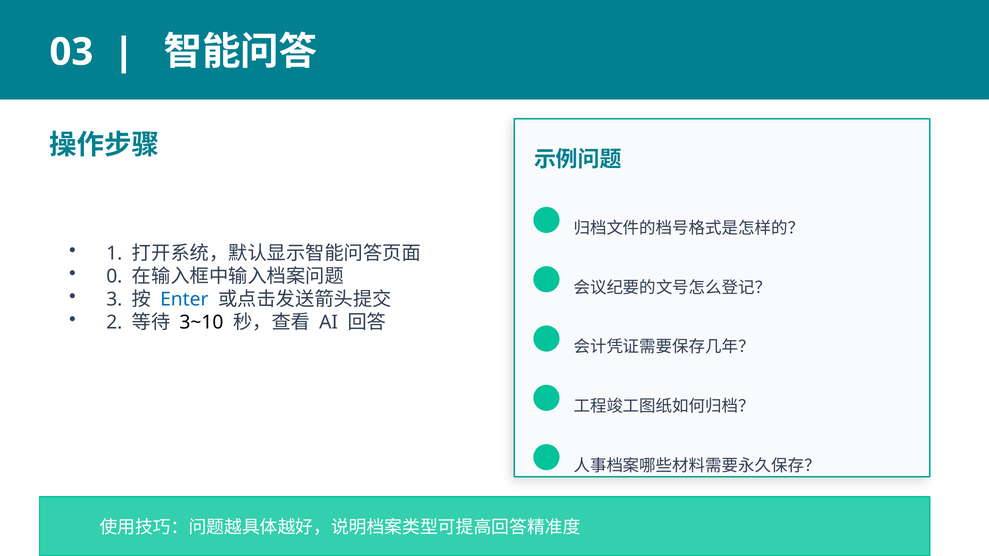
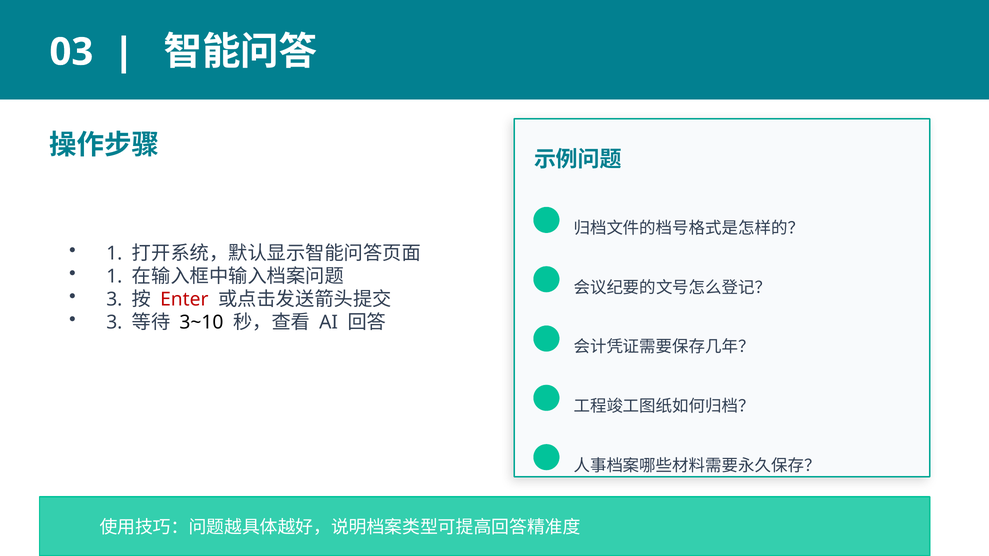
0: 0 -> 1 (114, 277)
Enter colour: blue -> red (184, 300)
2: 2 -> 3 (114, 323)
